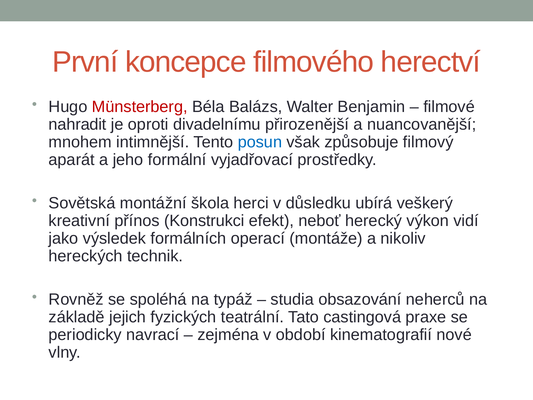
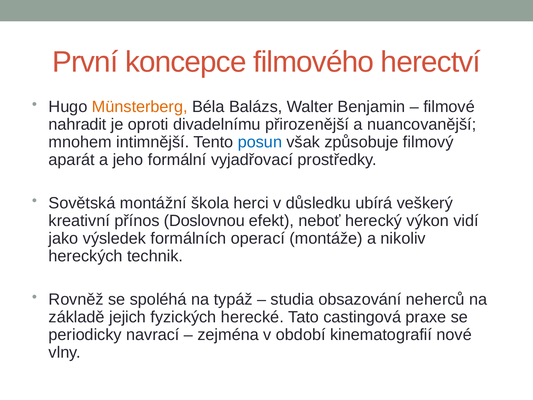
Münsterberg colour: red -> orange (140, 107)
Konstrukci: Konstrukci -> Doslovnou (204, 221)
teatrální: teatrální -> herecké (252, 317)
